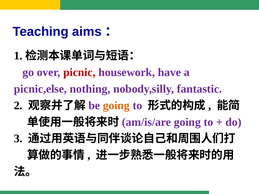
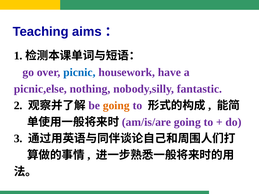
picnic colour: red -> blue (79, 72)
